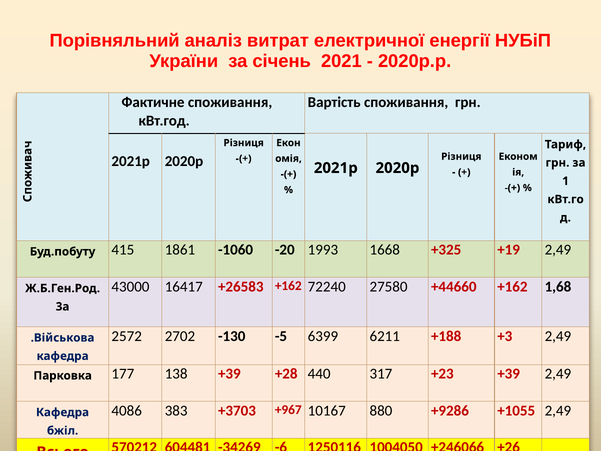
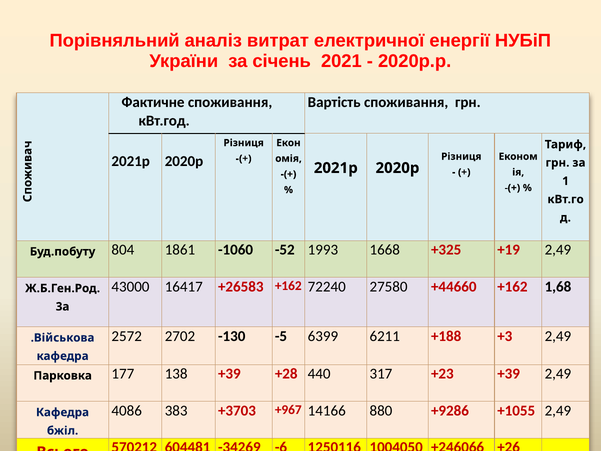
415: 415 -> 804 (123, 250)
-20: -20 -> -52 (285, 250)
10167: 10167 -> 14166 (327, 410)
